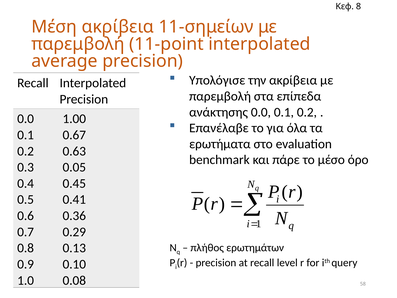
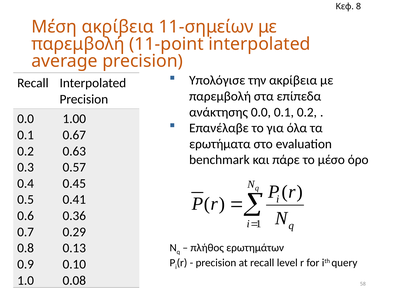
0.05: 0.05 -> 0.57 (74, 167)
